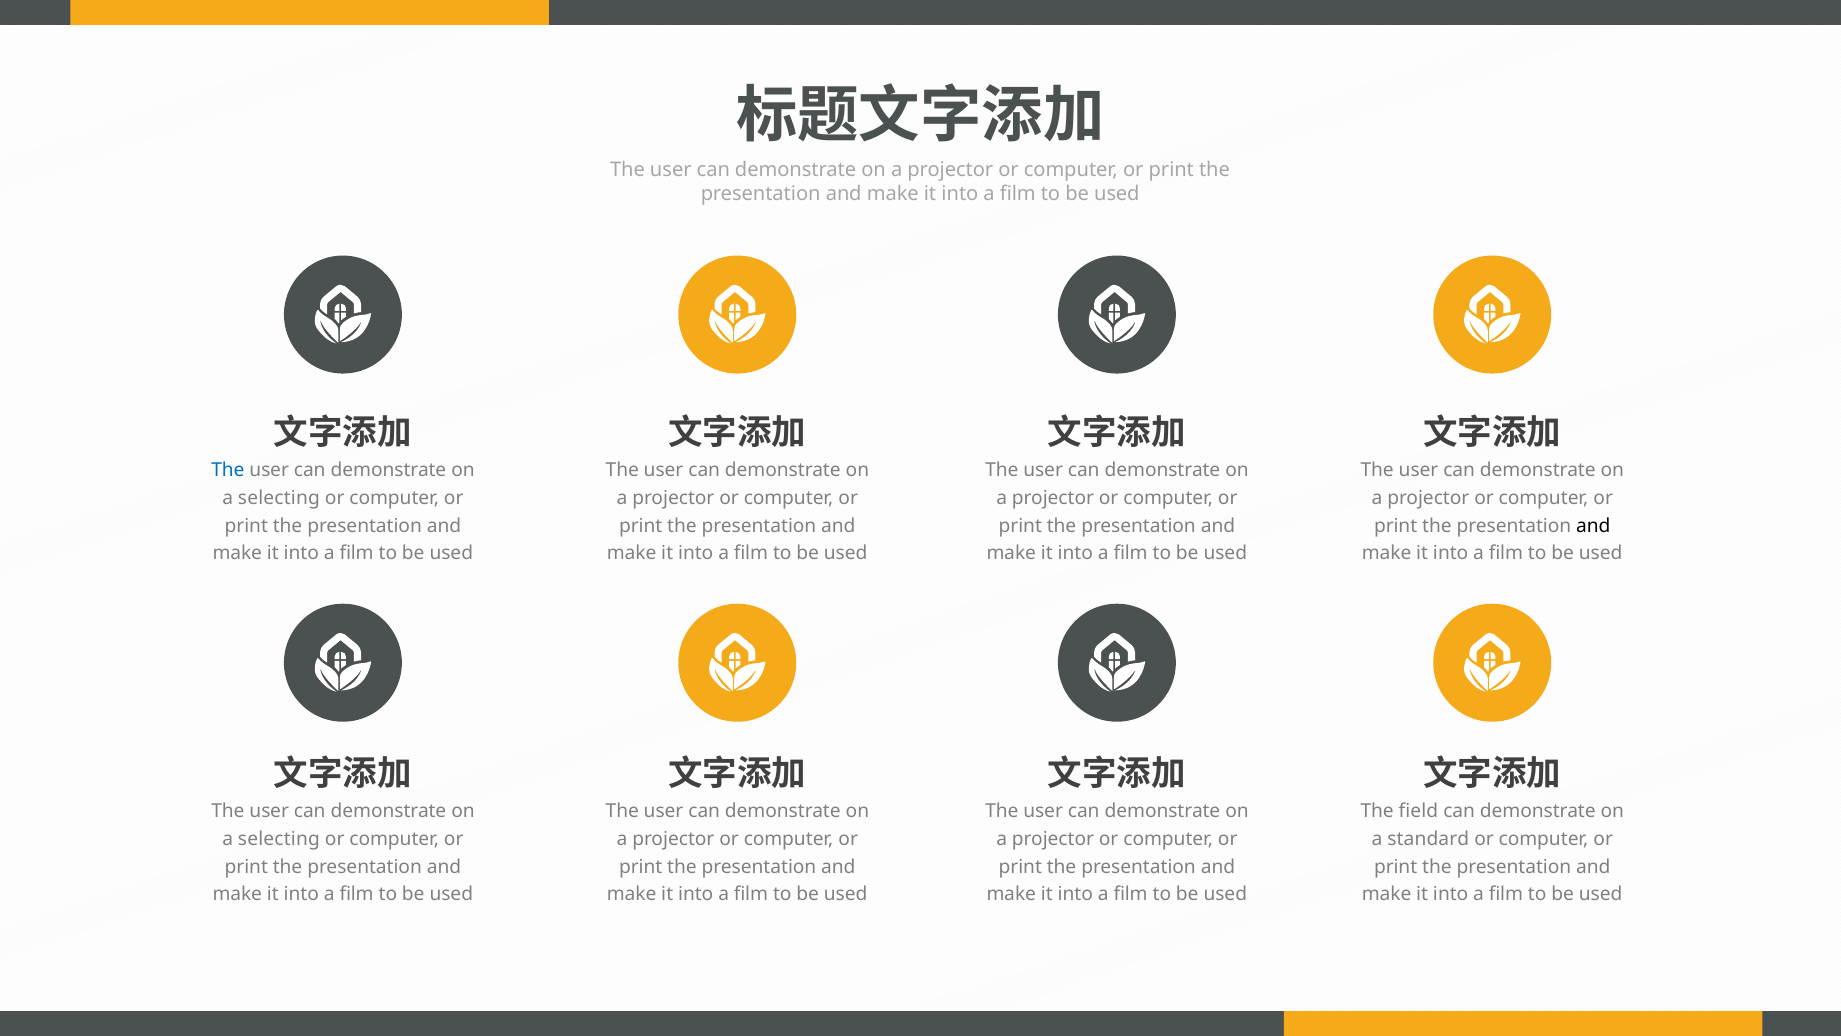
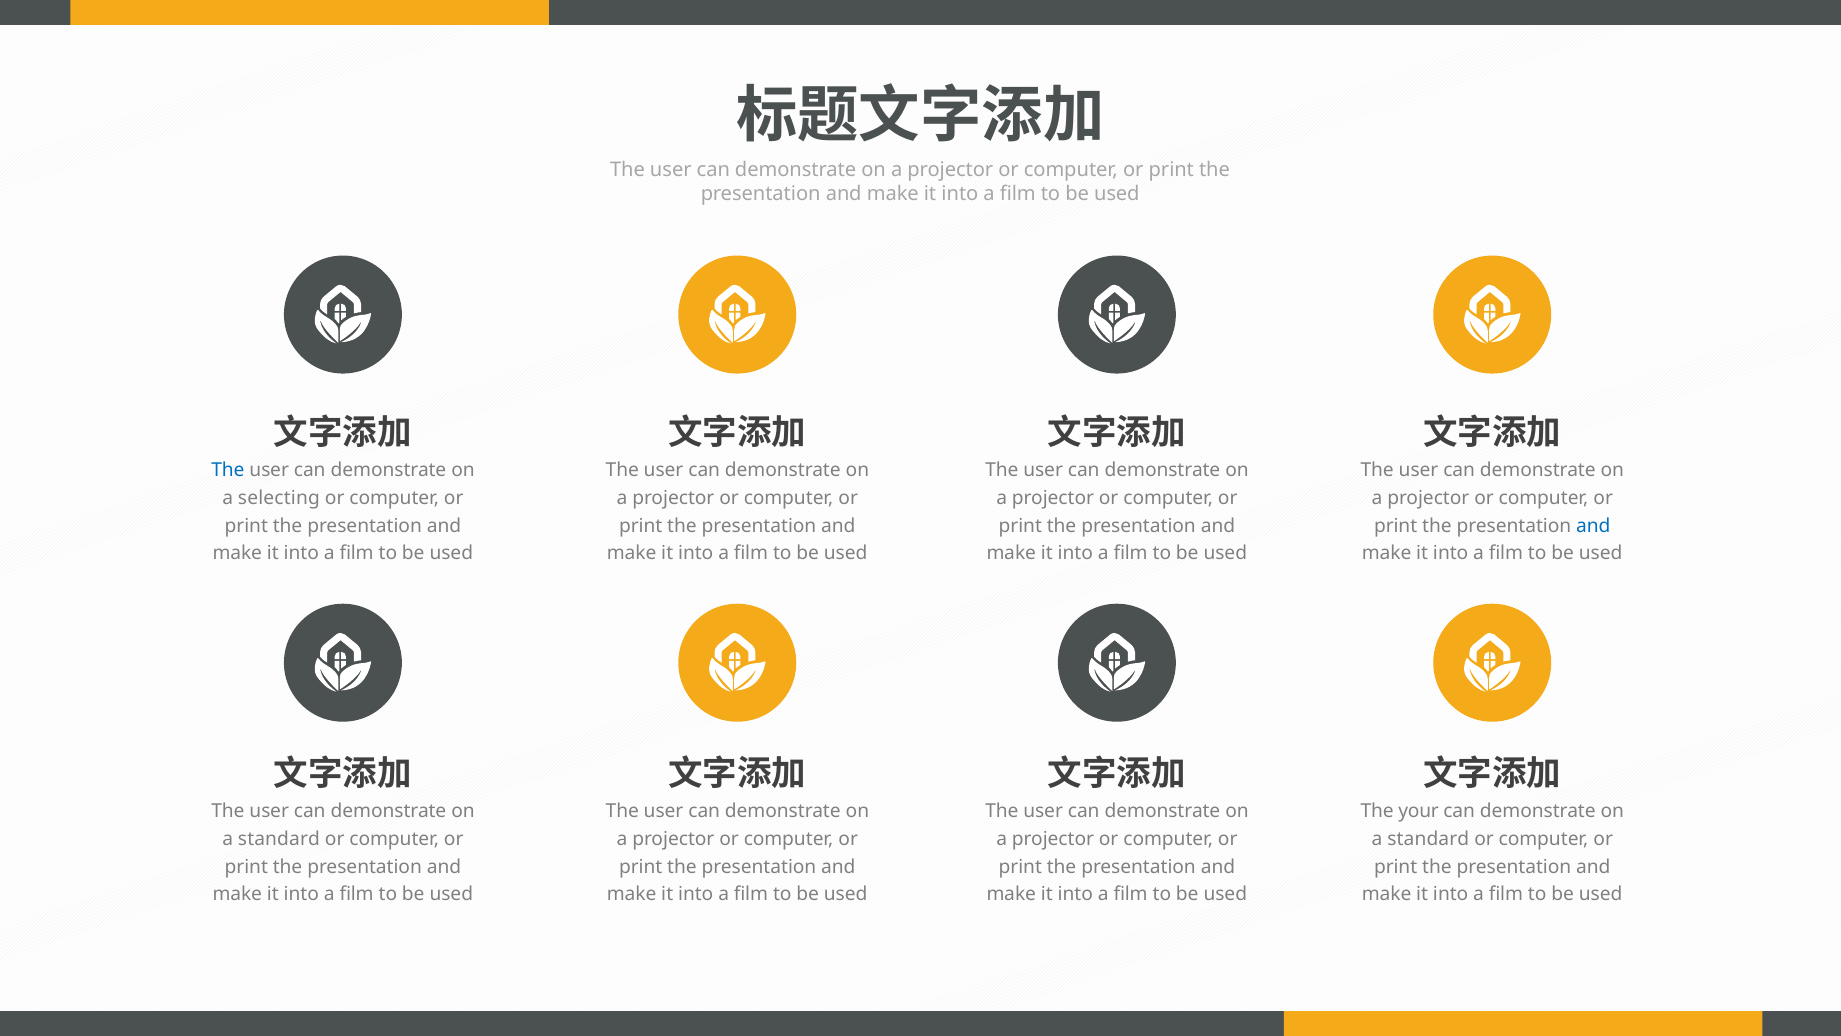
and colour: black -> blue (1593, 526)
field: field -> your (1419, 811)
selecting: selecting -> standard (279, 839)
